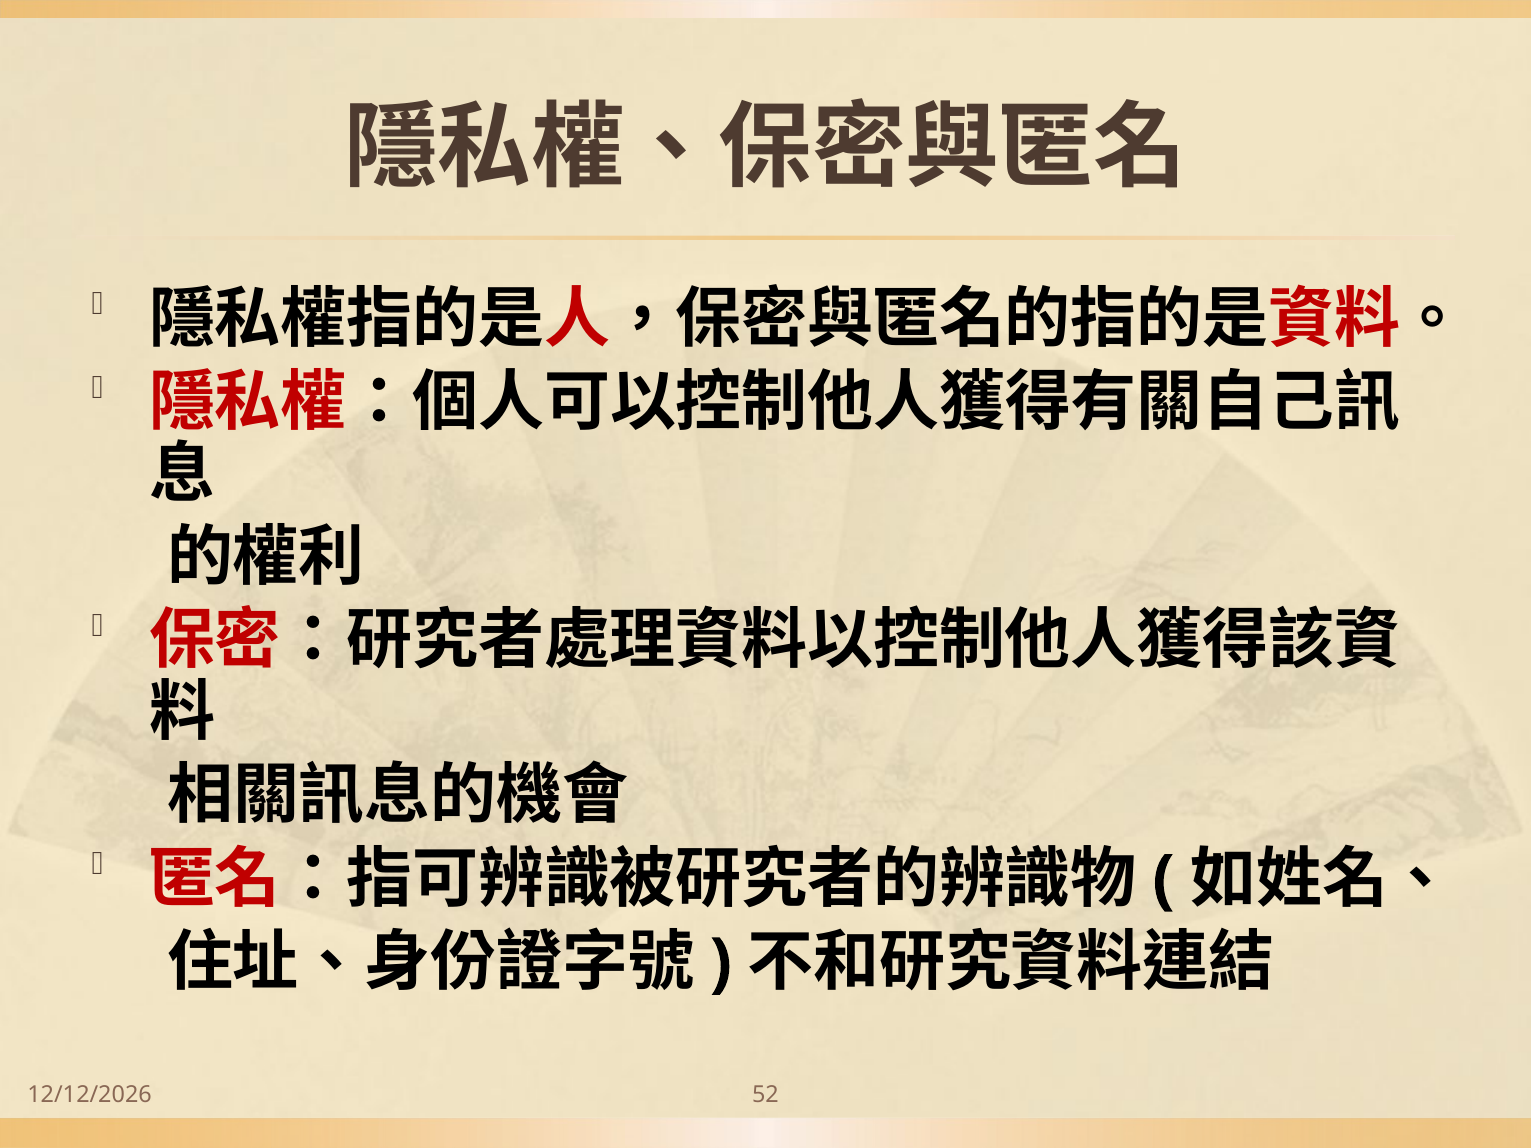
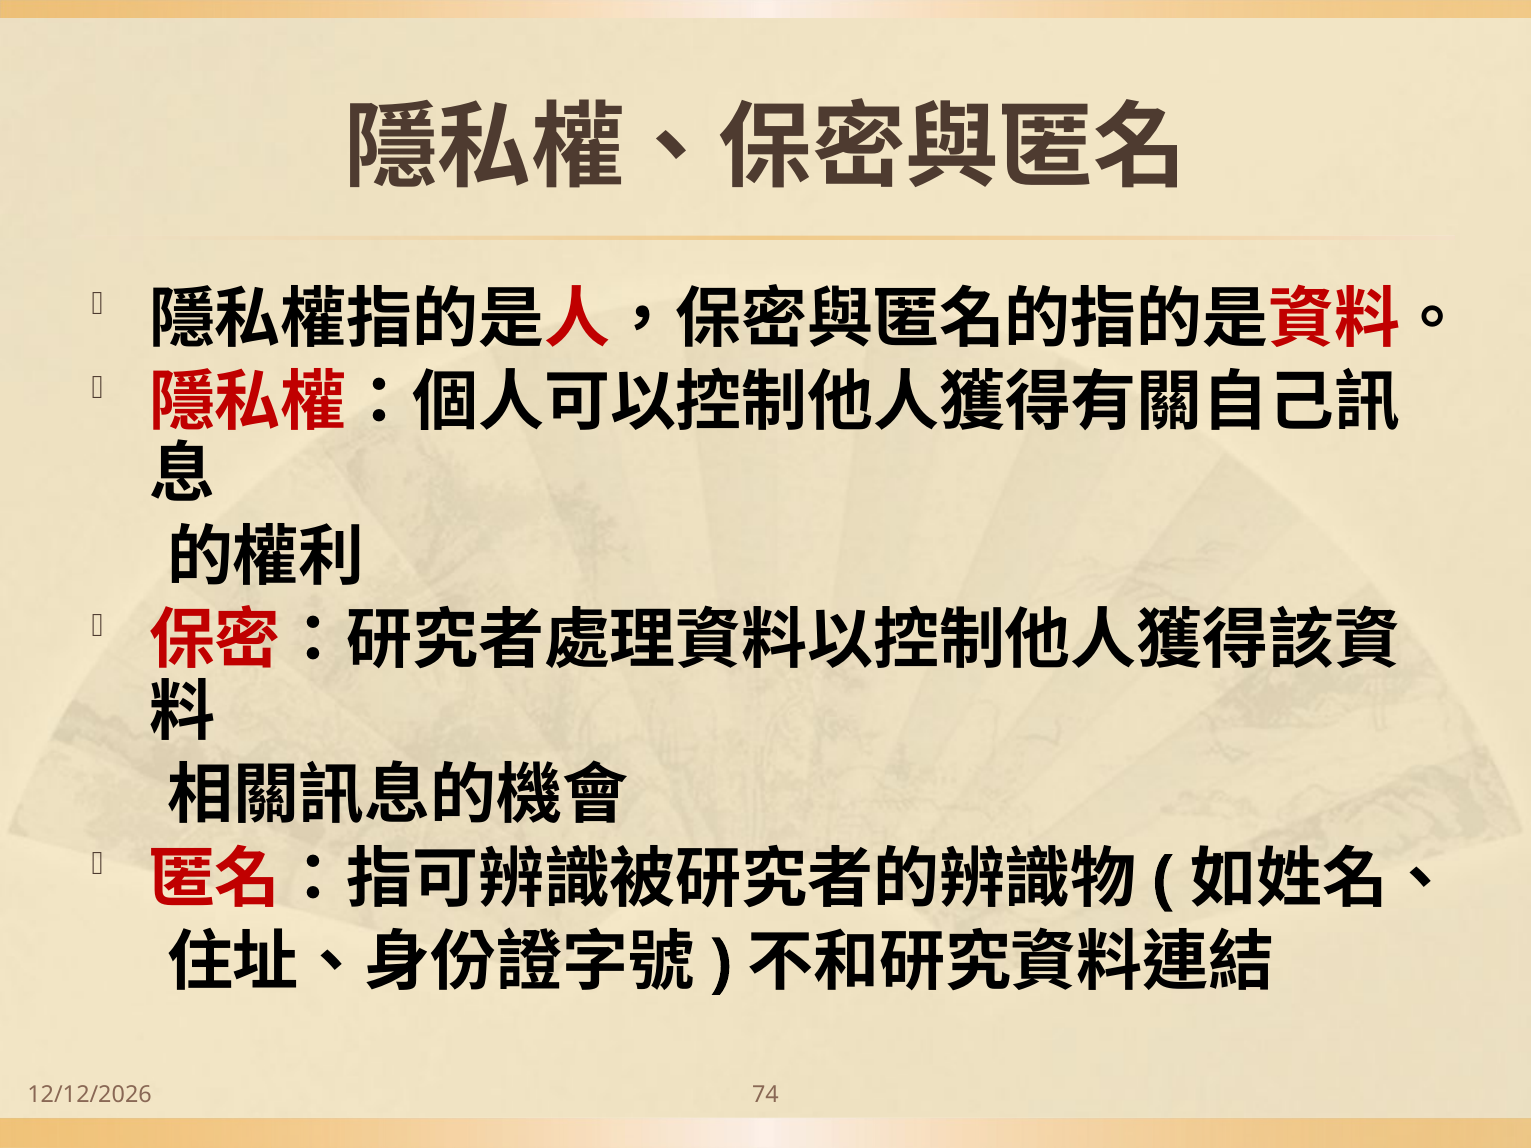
52: 52 -> 74 (765, 1095)
